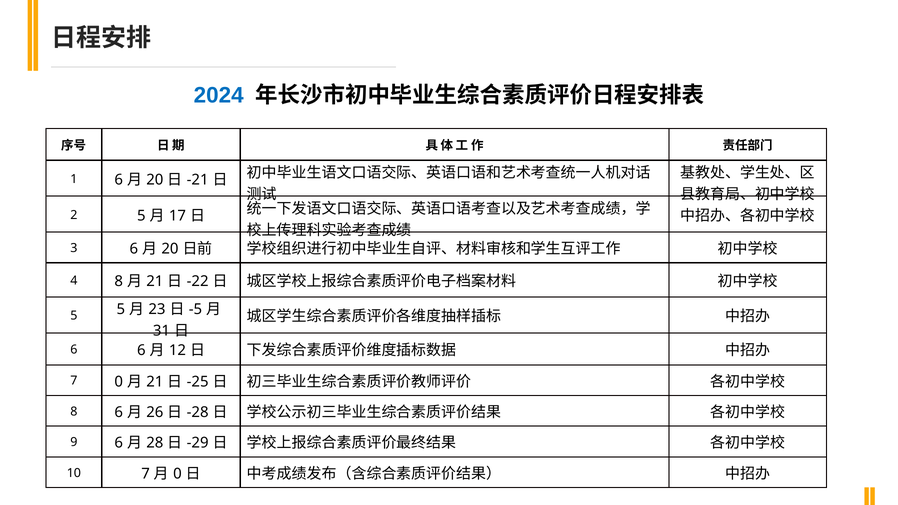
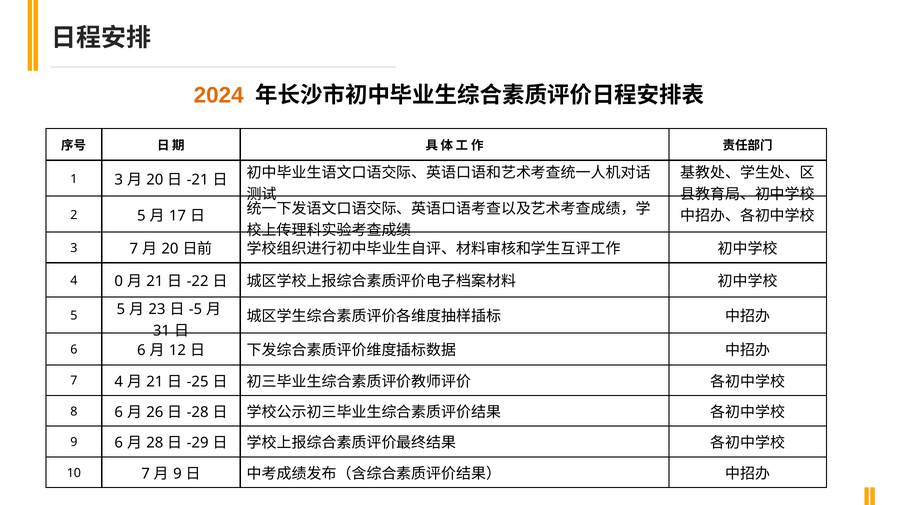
2024 colour: blue -> orange (219, 95)
1 6: 6 -> 3 (119, 180)
3 6: 6 -> 7 (134, 249)
4 8: 8 -> 0 (119, 281)
7 0: 0 -> 4 (119, 382)
0: 0 -> 9 (177, 474)
